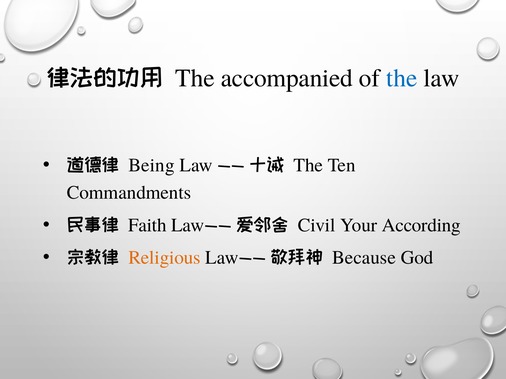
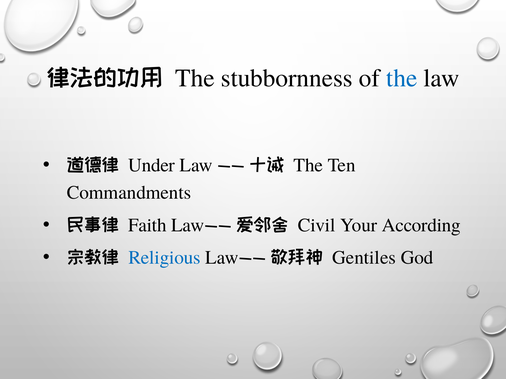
accompanied: accompanied -> stubbornness (287, 78)
Being: Being -> Under (152, 165)
Religious colour: orange -> blue (164, 258)
Because: Because -> Gentiles (364, 258)
